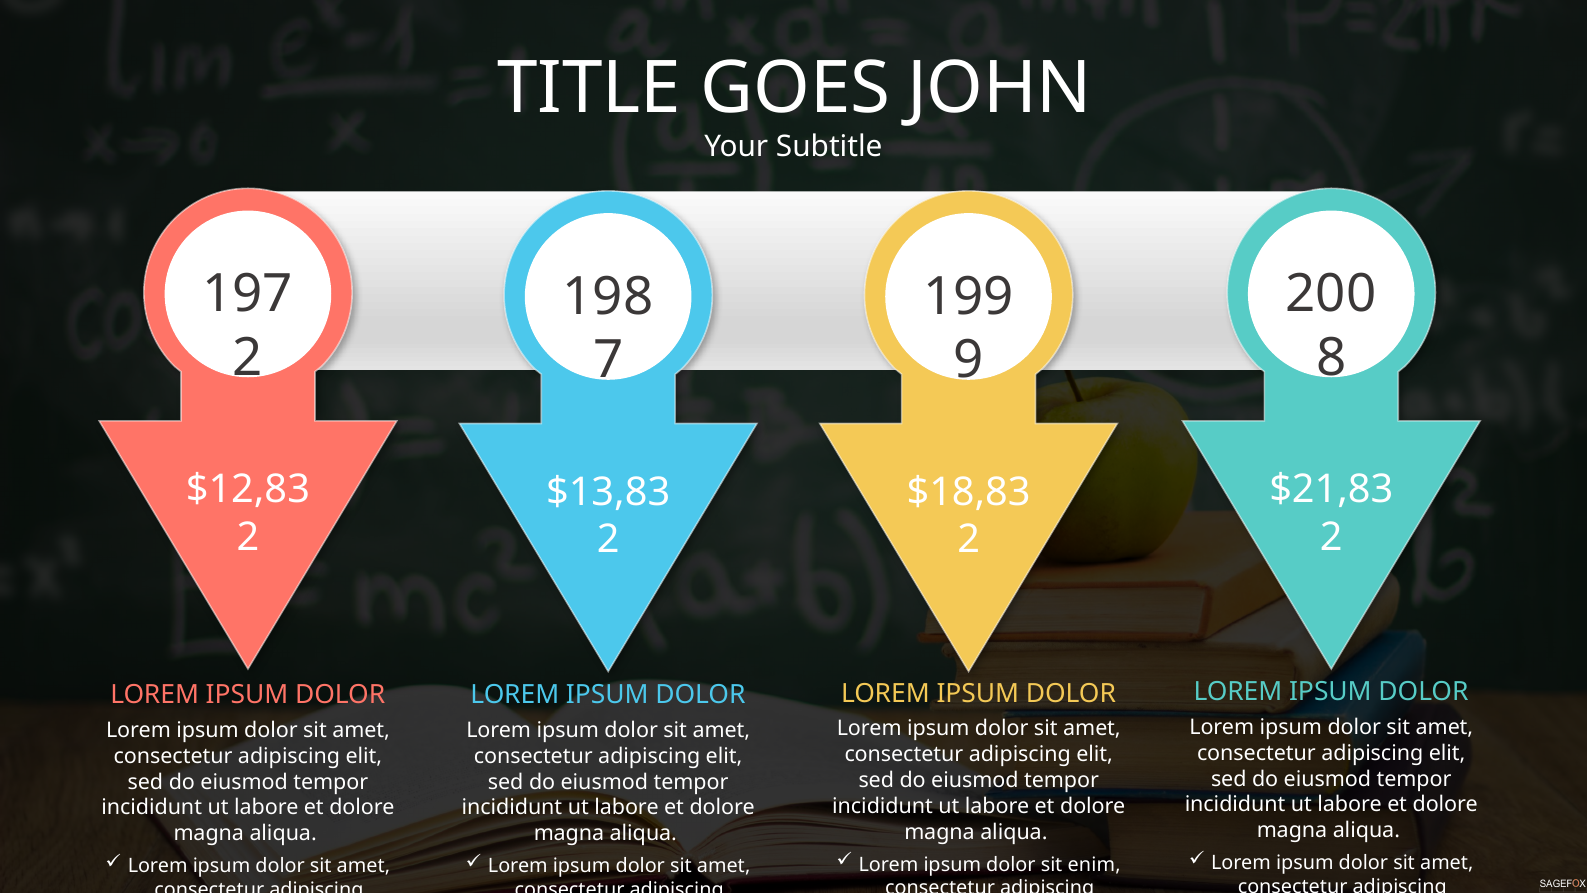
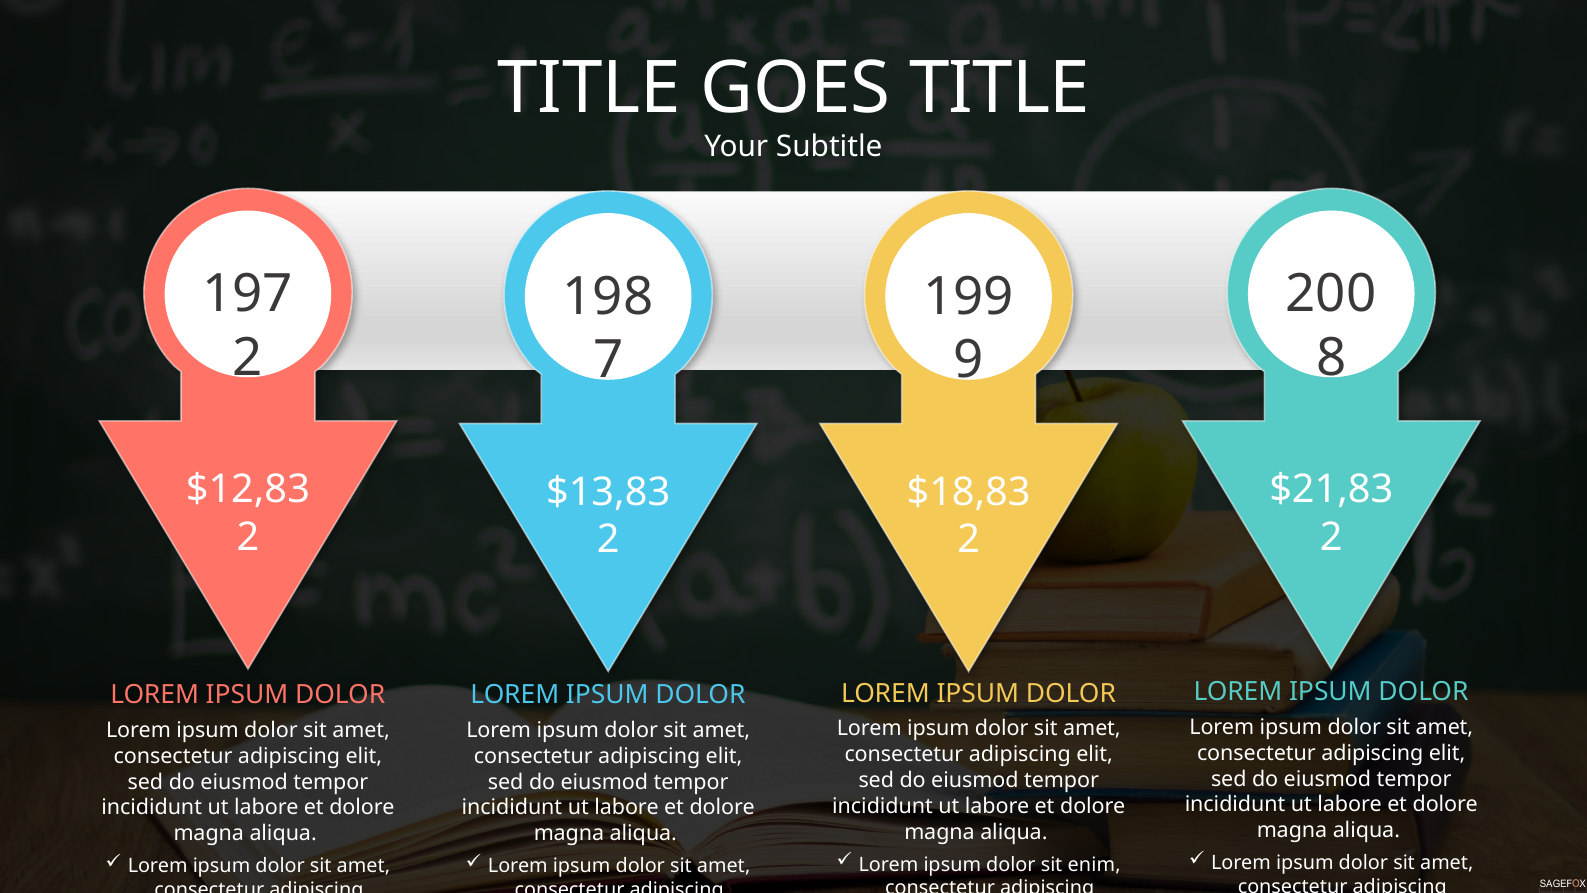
GOES JOHN: JOHN -> TITLE (1000, 88)
